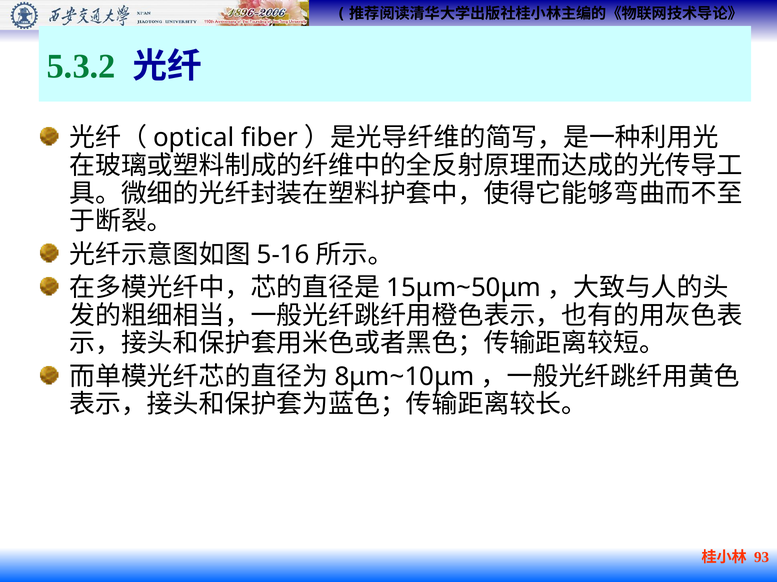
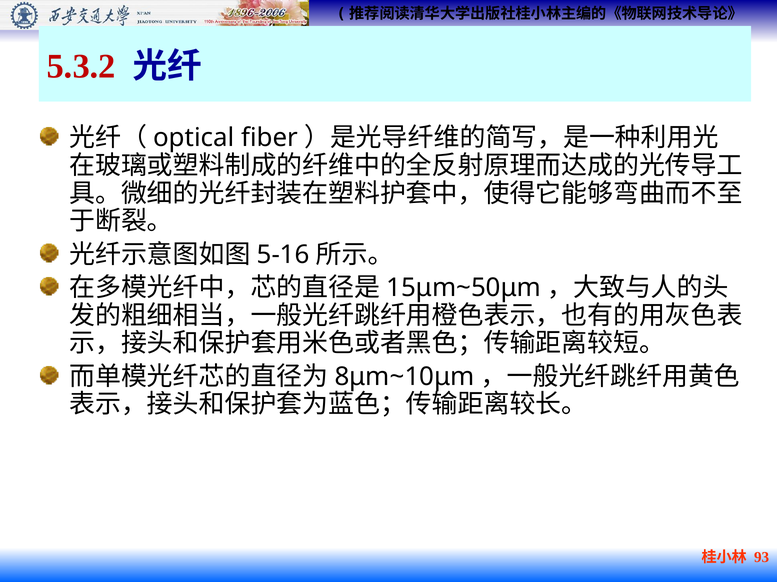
5.3.2 colour: green -> red (81, 66)
